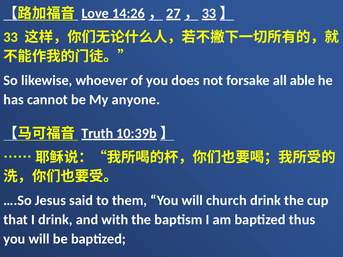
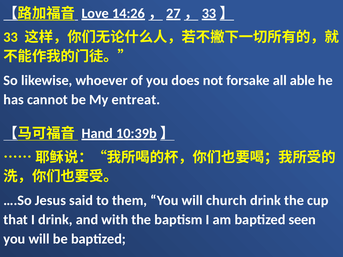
anyone: anyone -> entreat (136, 100)
Truth: Truth -> Hand (97, 134)
thus: thus -> seen (302, 220)
